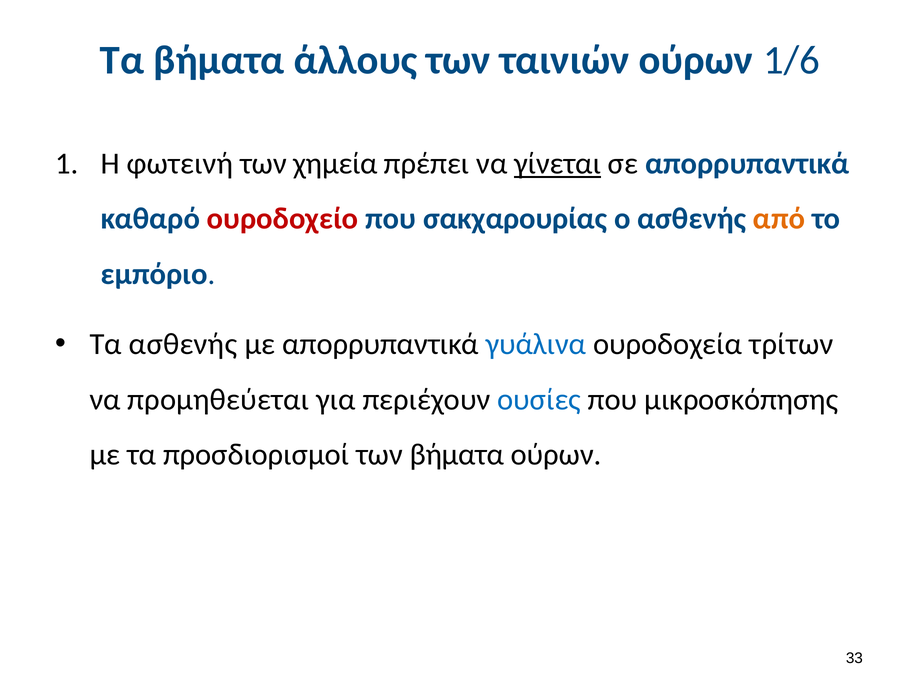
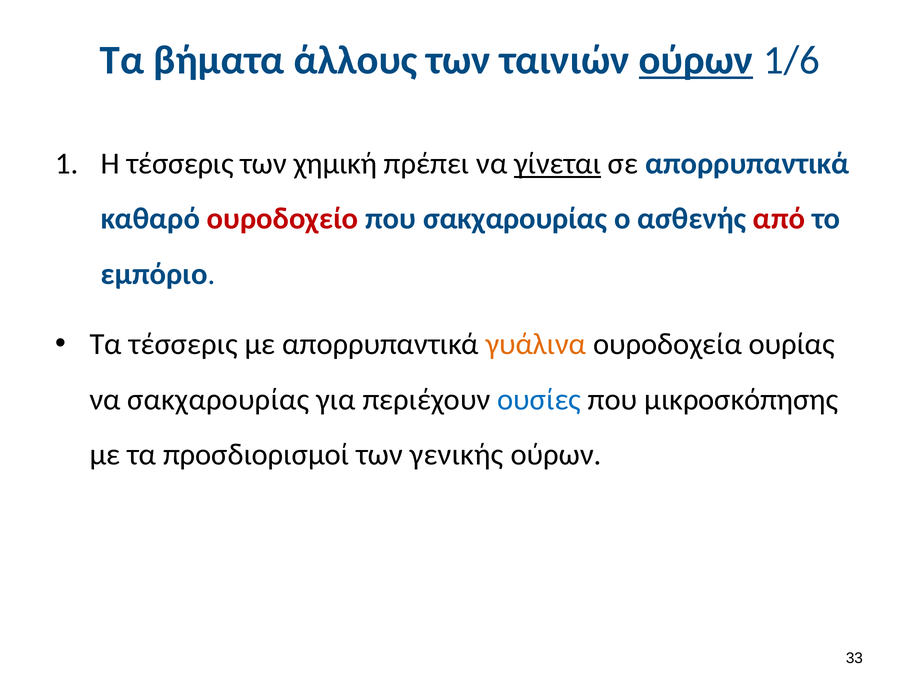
ούρων underline: none -> present (696, 60)
Η φωτεινή: φωτεινή -> τέσσερις (180, 164)
χημεία: χημεία -> χημική (335, 164)
από colour: orange -> red (779, 219)
Τα ασθενής: ασθενής -> τέσσερις (183, 344)
γυάλινα colour: blue -> orange (536, 344)
τρίτων: τρίτων -> ουρίας (792, 344)
να προμηθεύεται: προμηθεύεται -> σακχαρουρίας (218, 399)
των βήματα: βήματα -> γενικής (457, 454)
